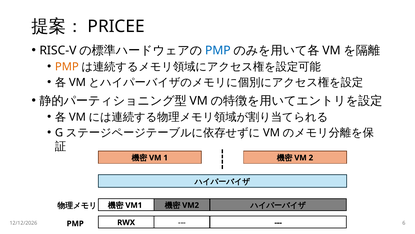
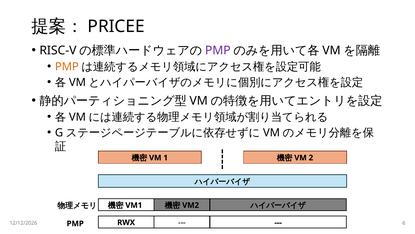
PMP colour: blue -> purple (218, 51)
